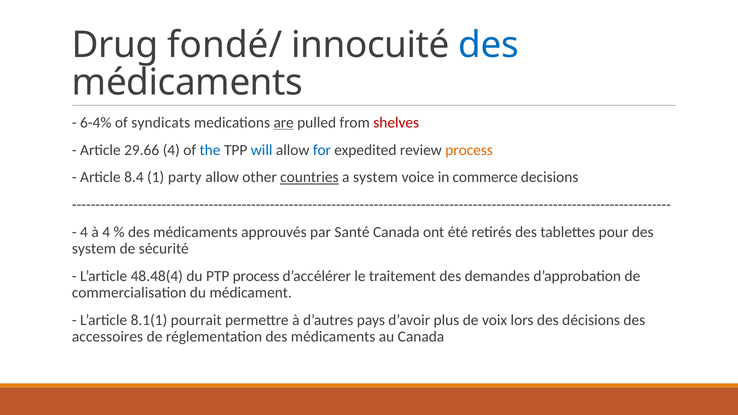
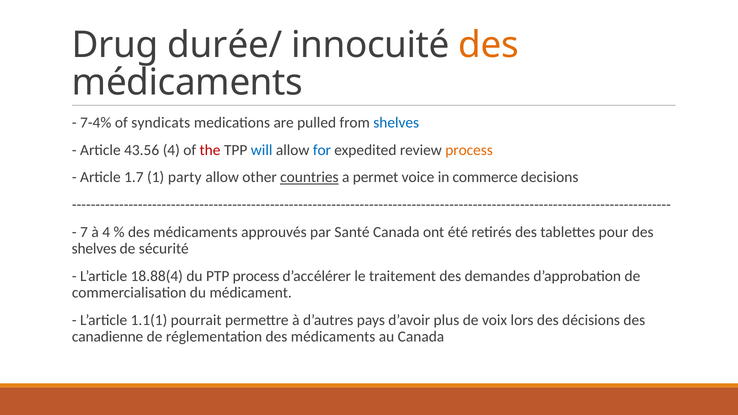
fondé/: fondé/ -> durée/ (225, 45)
des colour: blue -> orange (489, 45)
6-4%: 6-4% -> 7-4% (96, 123)
are underline: present -> none (284, 123)
shelves colour: red -> blue (396, 123)
29.66: 29.66 -> 43.56 (142, 150)
the colour: blue -> red (210, 150)
8.4: 8.4 -> 1.7 (134, 177)
a system: system -> permet (376, 177)
4: 4 -> 7 (84, 232)
system: system -> shelves (94, 249)
48.48(4: 48.48(4 -> 18.88(4 (157, 276)
8.1(1: 8.1(1 -> 1.1(1 (149, 320)
accessoires: accessoires -> canadienne (108, 337)
